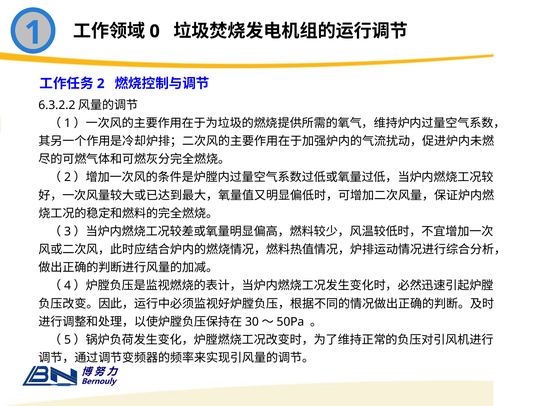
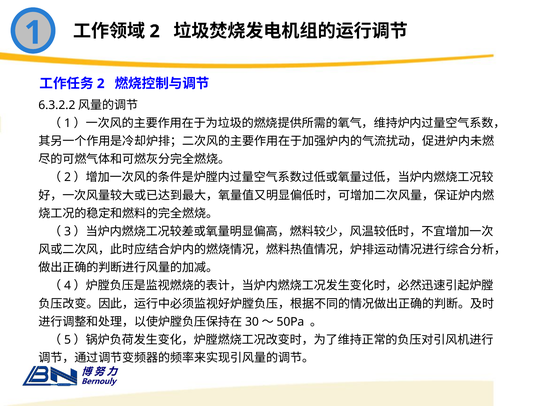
0: 0 -> 2 (155, 31)
